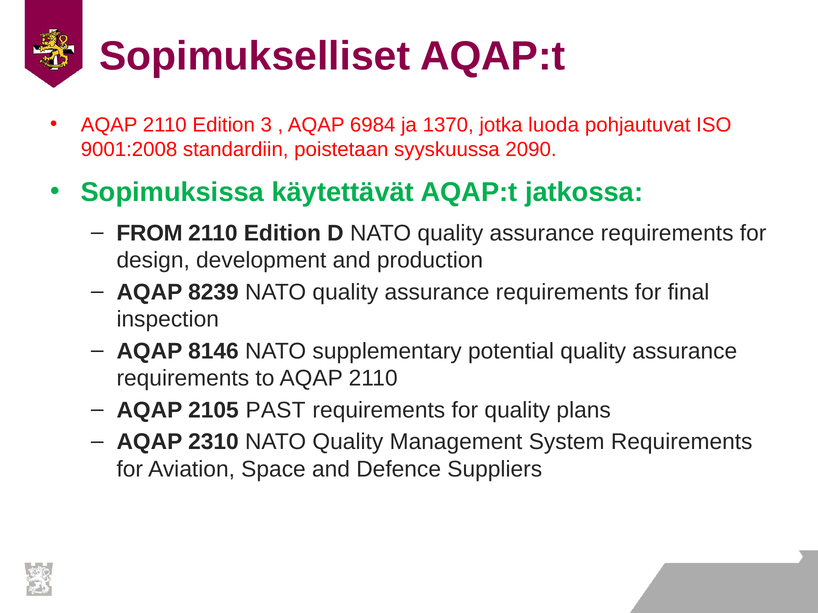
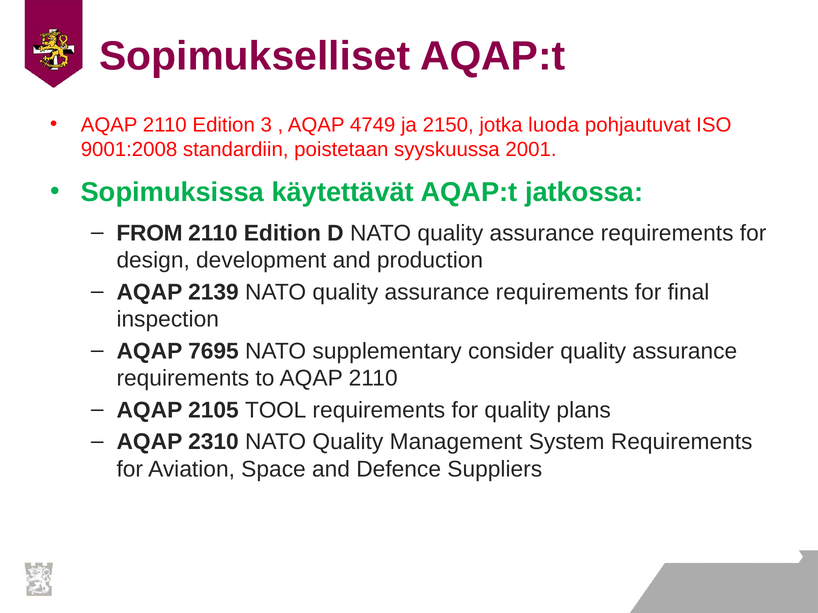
6984: 6984 -> 4749 (373, 125)
1370: 1370 -> 2150 (448, 125)
2090: 2090 -> 2001 (531, 149)
8239: 8239 -> 2139 (213, 292)
8146: 8146 -> 7695 (213, 351)
potential: potential -> consider (511, 351)
PAST: PAST -> TOOL (276, 411)
